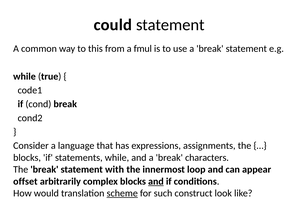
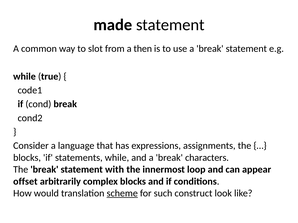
could: could -> made (113, 25)
this: this -> slot (95, 49)
fmul: fmul -> then (143, 49)
and underline: present -> none (156, 182)
